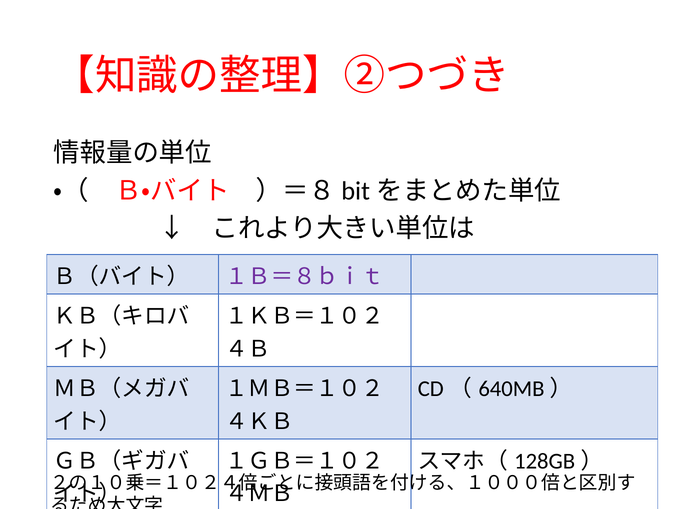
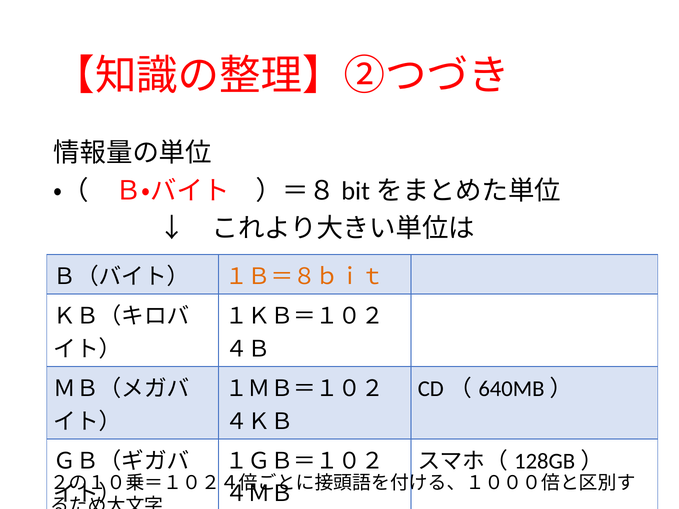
１Ｂ＝８ｂｉｔ colour: purple -> orange (305, 277)
